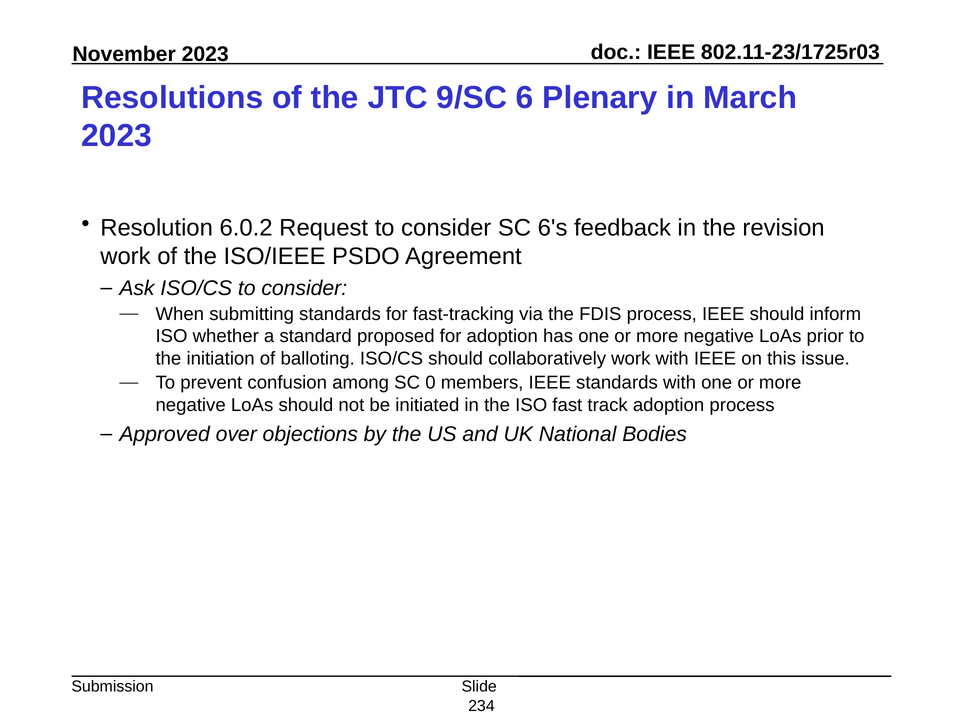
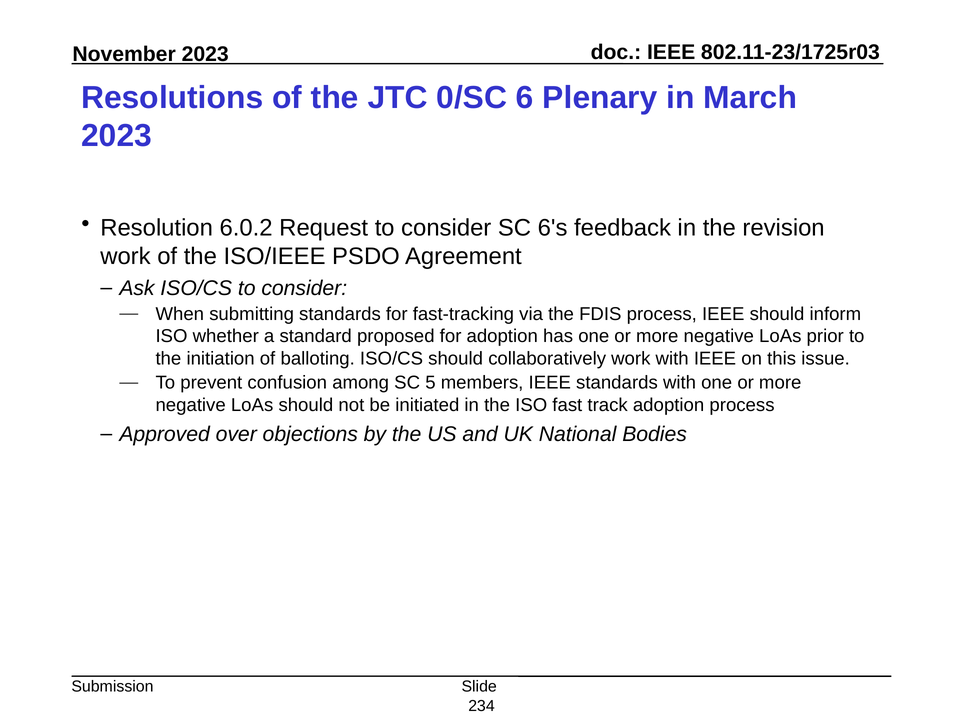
9/SC: 9/SC -> 0/SC (472, 98)
0: 0 -> 5 (430, 383)
